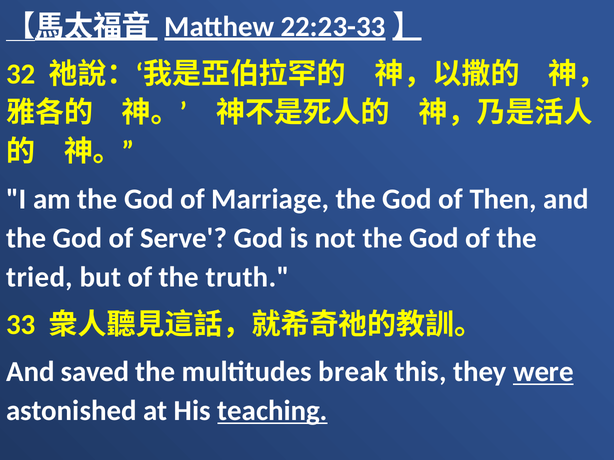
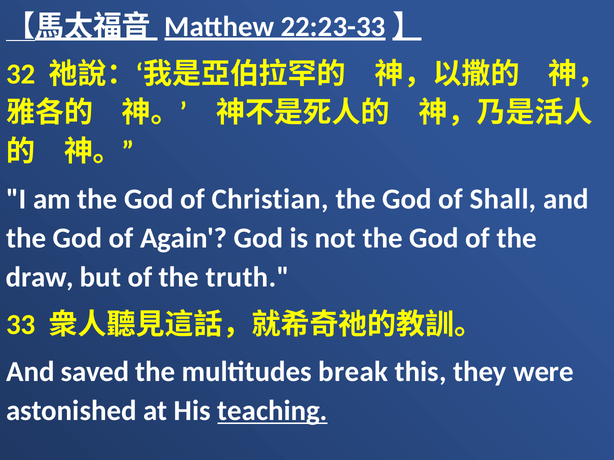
Marriage: Marriage -> Christian (270, 199)
Then: Then -> Shall (503, 199)
Serve: Serve -> Again (184, 238)
tried: tried -> draw (40, 277)
were underline: present -> none (543, 372)
